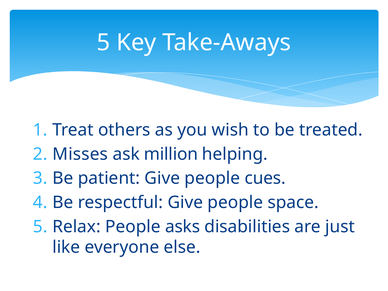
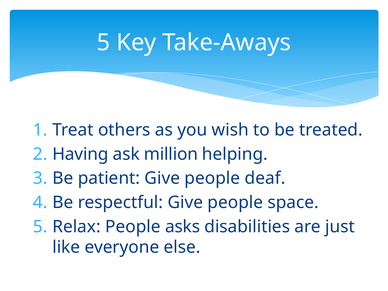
Misses: Misses -> Having (80, 154)
cues: cues -> deaf (265, 178)
